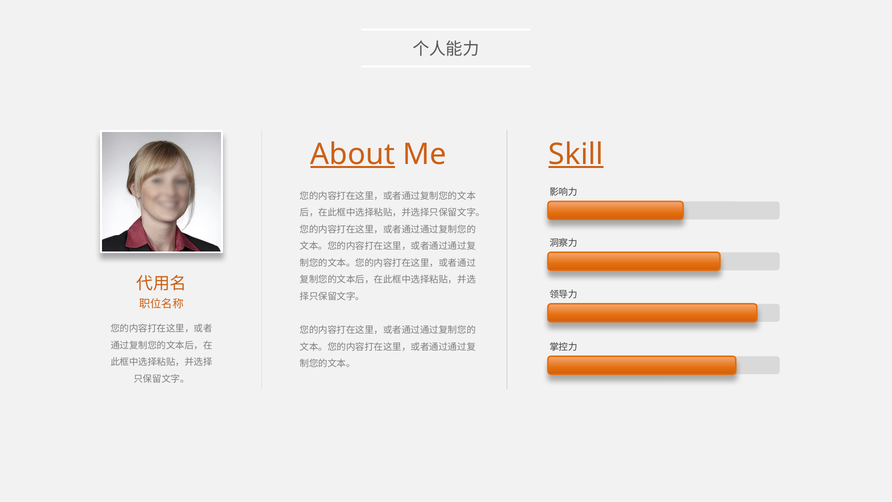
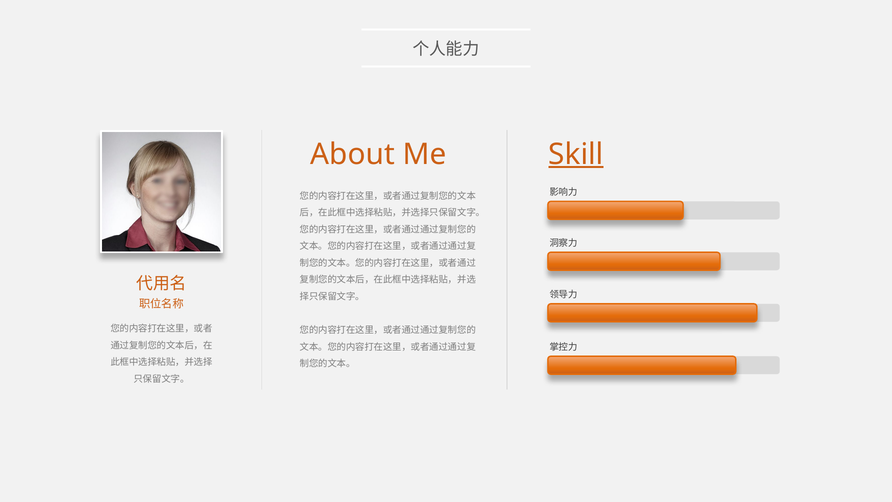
About underline: present -> none (353, 154)
